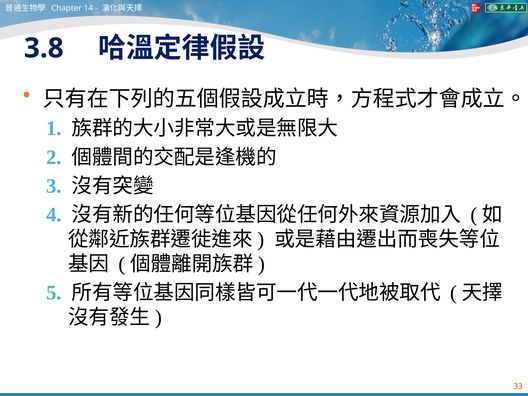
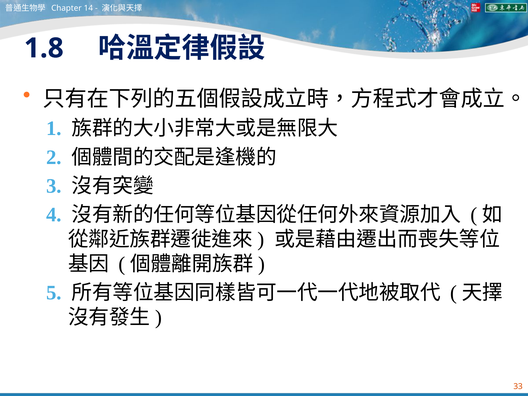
3.8: 3.8 -> 1.8 (44, 48)
